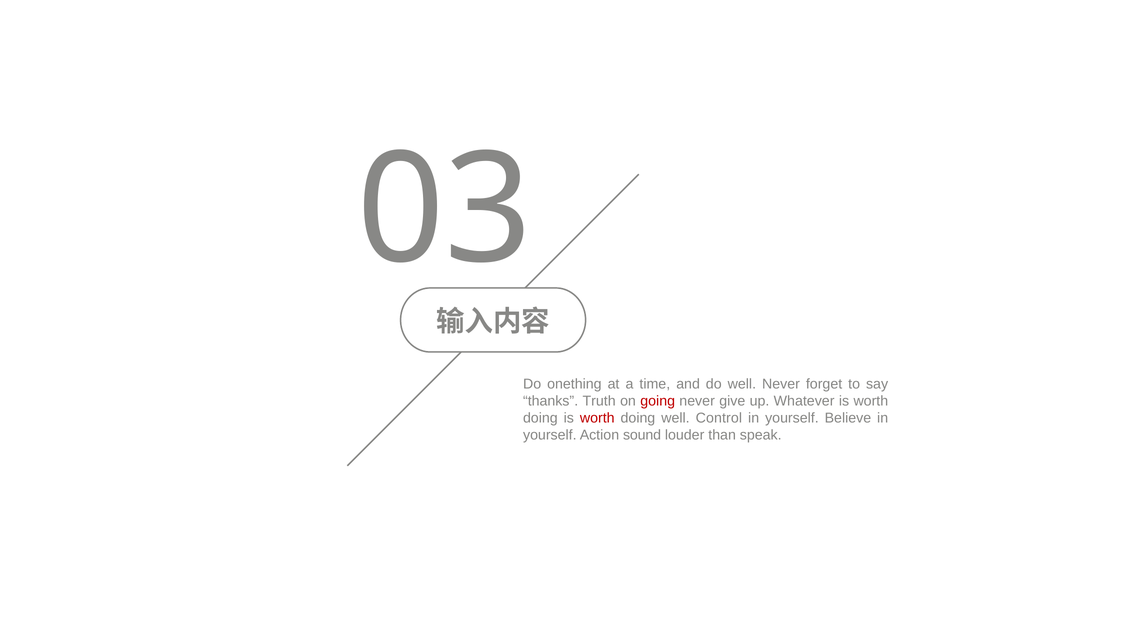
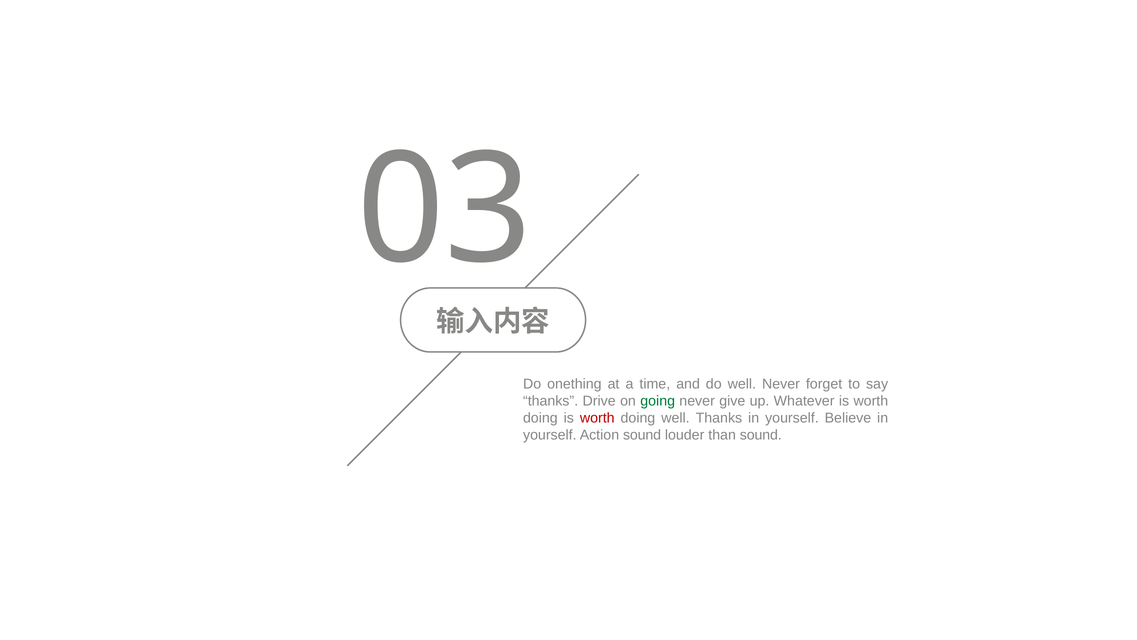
Truth: Truth -> Drive (599, 401)
going colour: red -> green (658, 401)
well Control: Control -> Thanks (719, 418)
than speak: speak -> sound (761, 435)
